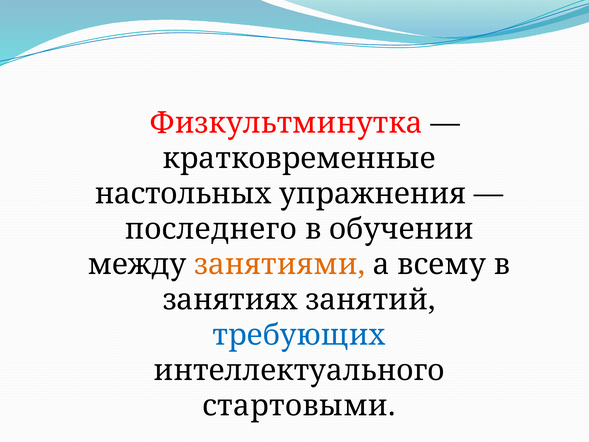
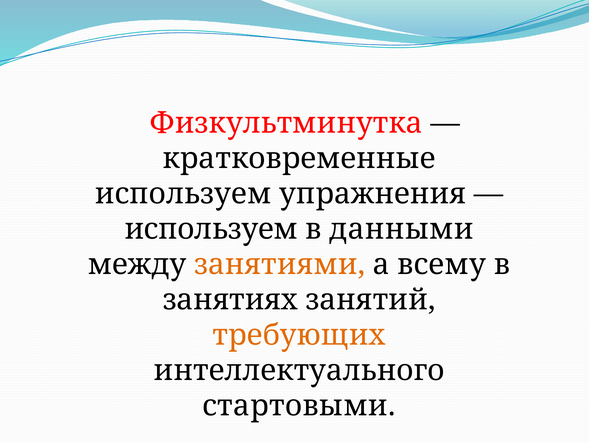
настольных: настольных -> используем (183, 194)
последнего: последнего -> используем (211, 229)
обучении: обучении -> данными (401, 229)
требующих colour: blue -> orange (299, 335)
